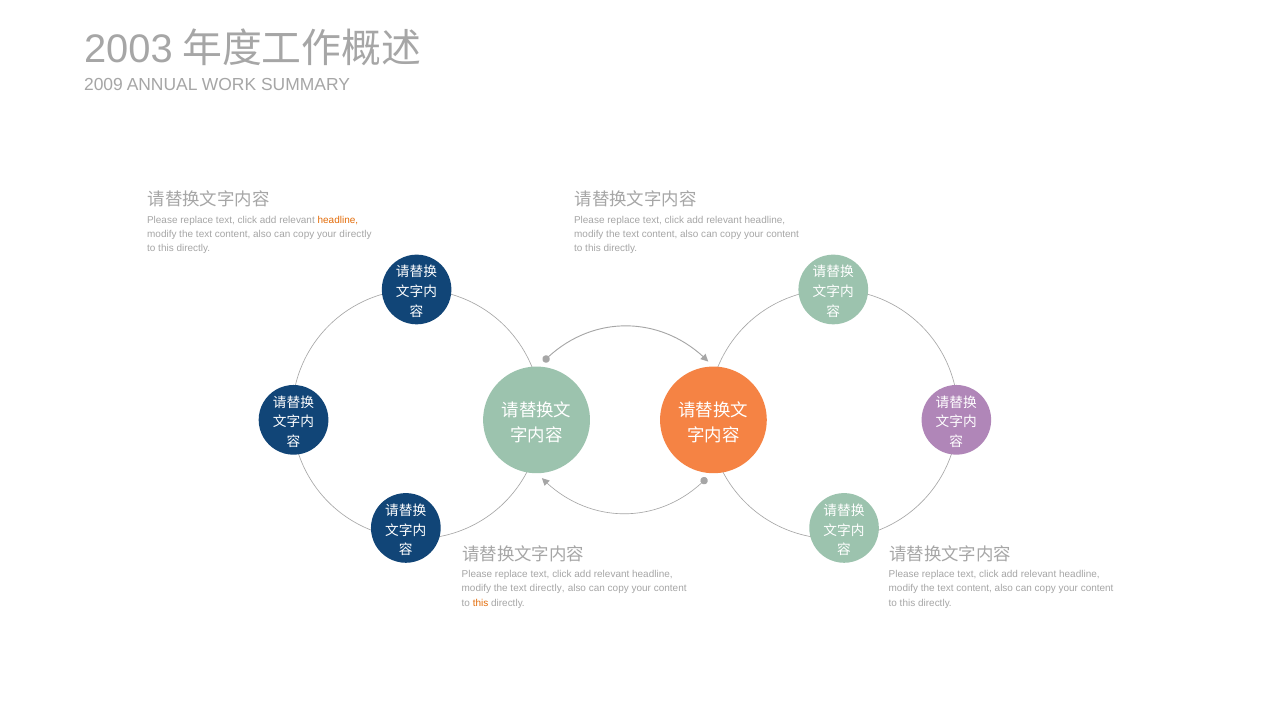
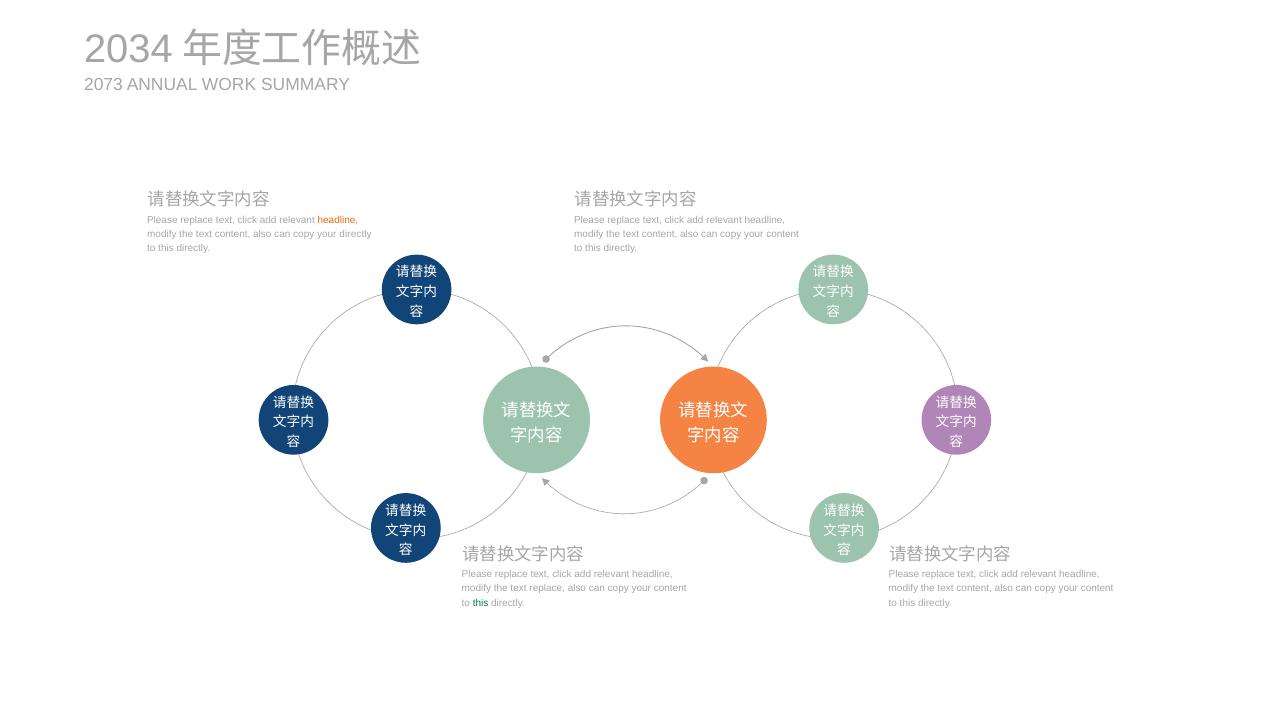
2003: 2003 -> 2034 (128, 50)
2009: 2009 -> 2073 (103, 85)
text directly: directly -> replace (547, 589)
this colour: orange -> green (481, 603)
